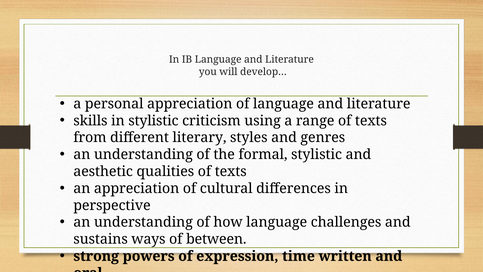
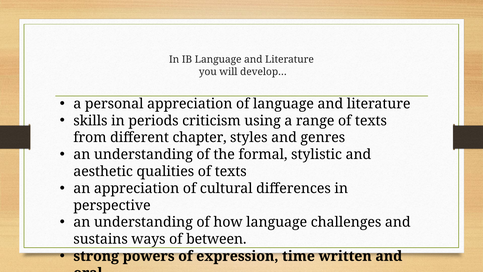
in stylistic: stylistic -> periods (153, 121)
literary: literary -> chapter (200, 138)
